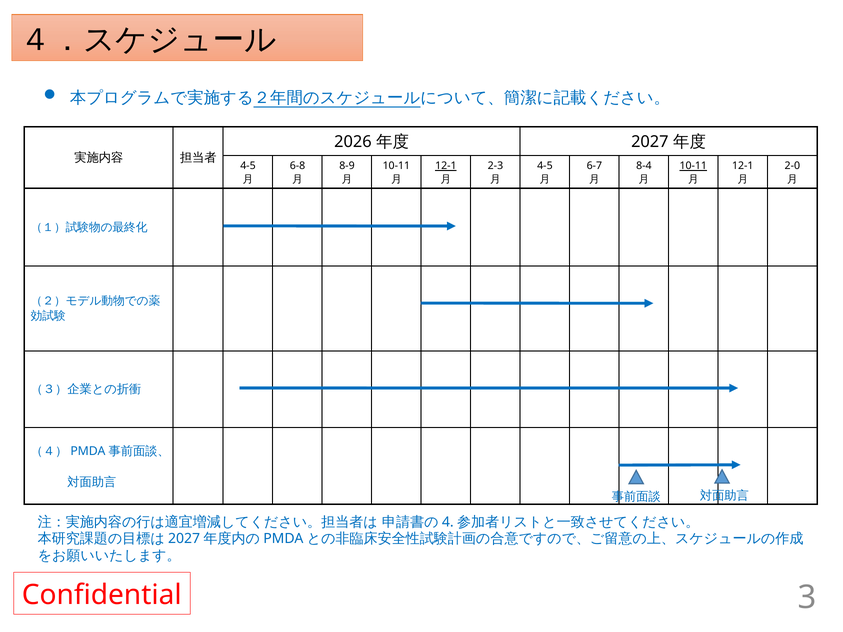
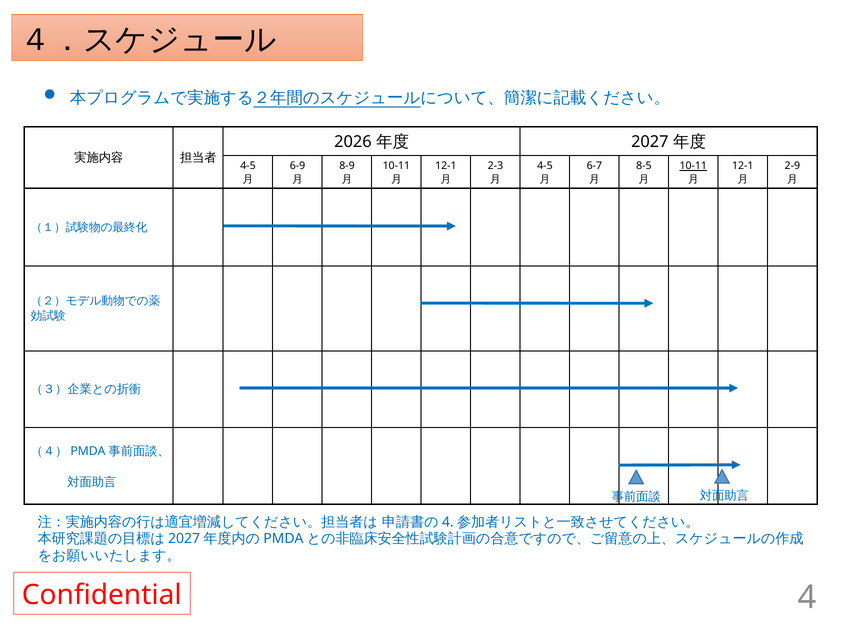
6-8: 6-8 -> 6-9 (298, 166)
12-1 underline: present -> none (446, 166)
8-4: 8-4 -> 8-5 (644, 166)
2-0: 2-0 -> 2-9 (792, 166)
3: 3 -> 4 (807, 598)
